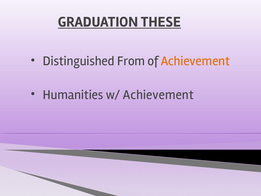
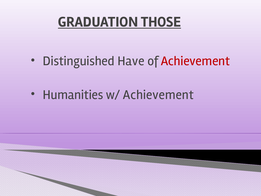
THESE: THESE -> THOSE (161, 22)
From: From -> Have (131, 61)
Achievement colour: orange -> red (195, 61)
